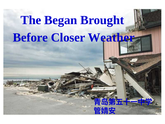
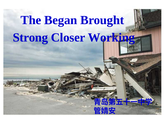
Before: Before -> Strong (30, 37)
Weather: Weather -> Working (111, 37)
